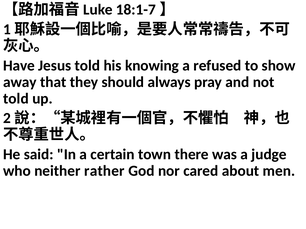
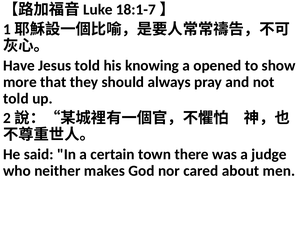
refused: refused -> opened (217, 66)
away: away -> more (20, 82)
rather: rather -> makes (104, 171)
